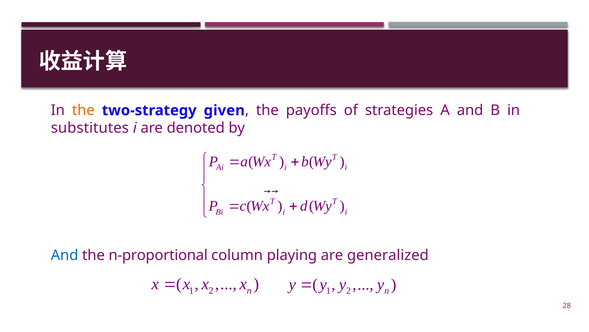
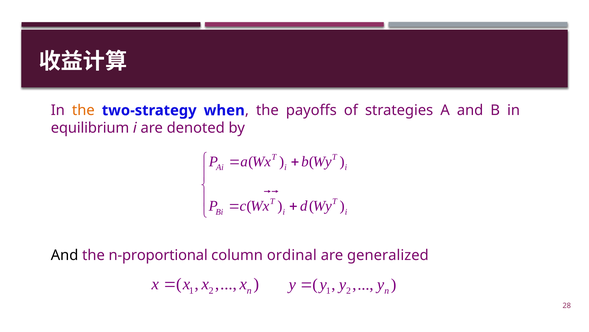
given: given -> when (224, 110)
substitutes: substitutes -> equilibrium (90, 128)
And colour: blue -> black (65, 255)
playing: playing -> ordinal (292, 255)
